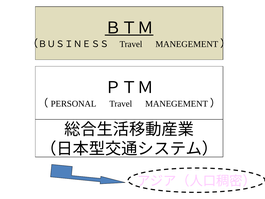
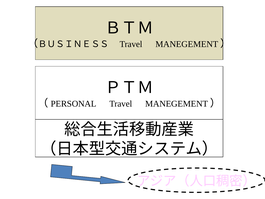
ＢＴＭ underline: present -> none (129, 28)
